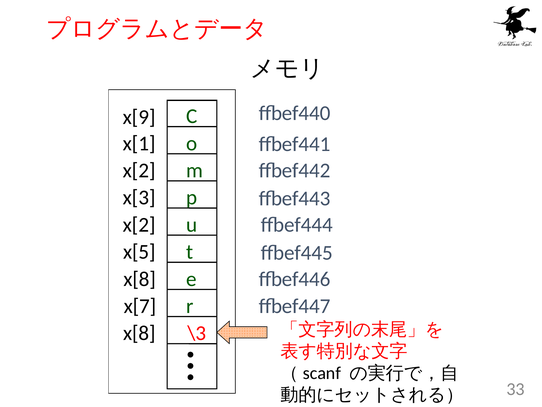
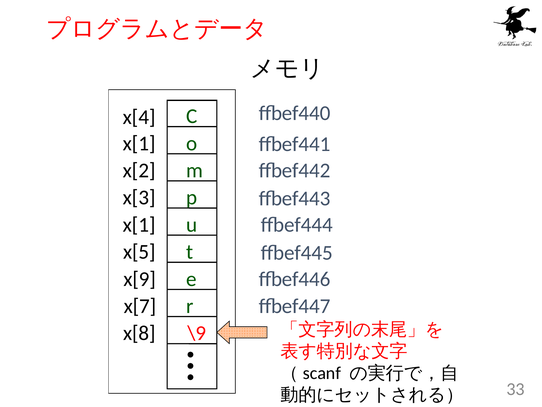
x[9: x[9 -> x[4 (139, 117)
x[2: x[2 -> x[1 (139, 225)
x[8: x[8 -> x[9 (140, 279)
\3: \3 -> \9 (197, 333)
